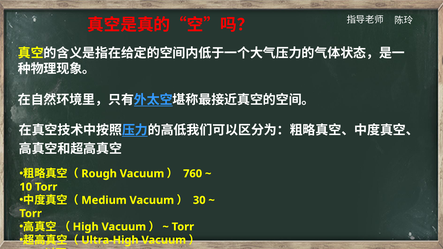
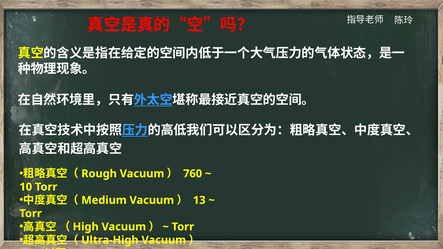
30: 30 -> 13 (199, 200)
